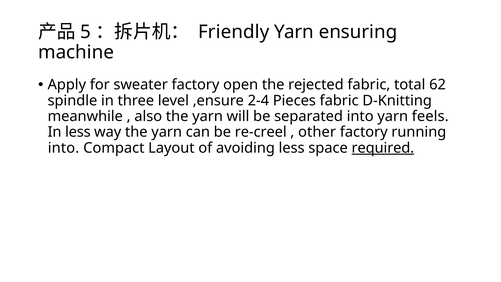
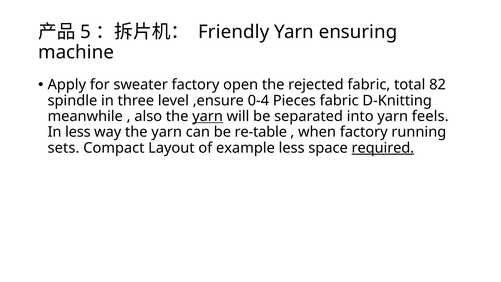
62: 62 -> 82 (438, 85)
2-4: 2-4 -> 0-4 (258, 100)
yarn underline: none -> present (208, 116)
re-creel: re-creel -> re-table (261, 132)
other: other -> when (317, 132)
into: into -> sets (64, 148)
avoiding: avoiding -> example (245, 148)
